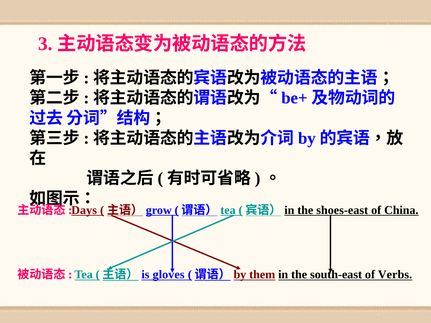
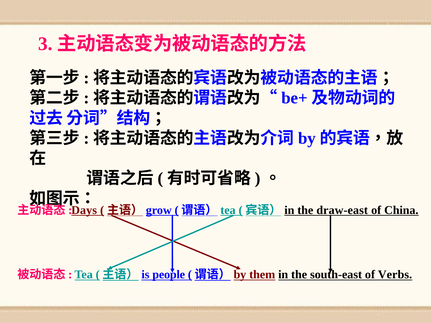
shoes-east: shoes-east -> draw-east (342, 210)
gloves: gloves -> people (169, 275)
